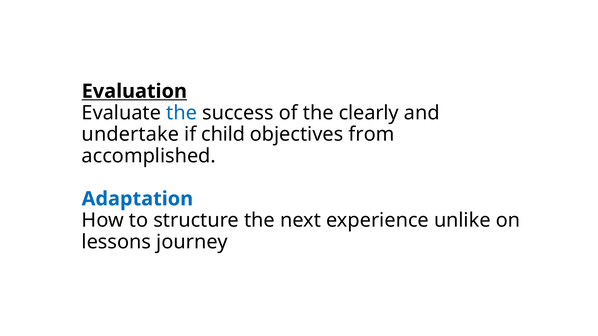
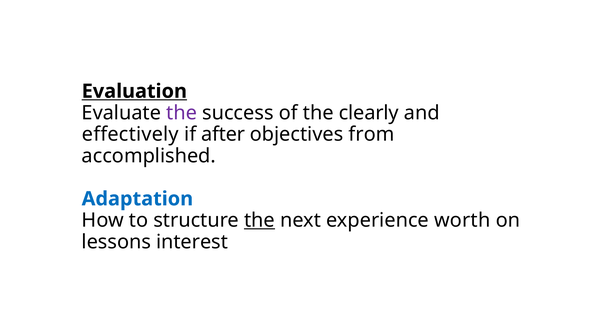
the colour: blue -> purple (182, 113)
undertake: undertake -> effectively (130, 134)
child: child -> after (223, 134)
the underline: none -> present (259, 221)
unlike: unlike -> worth (462, 221)
journey: journey -> interest (192, 242)
